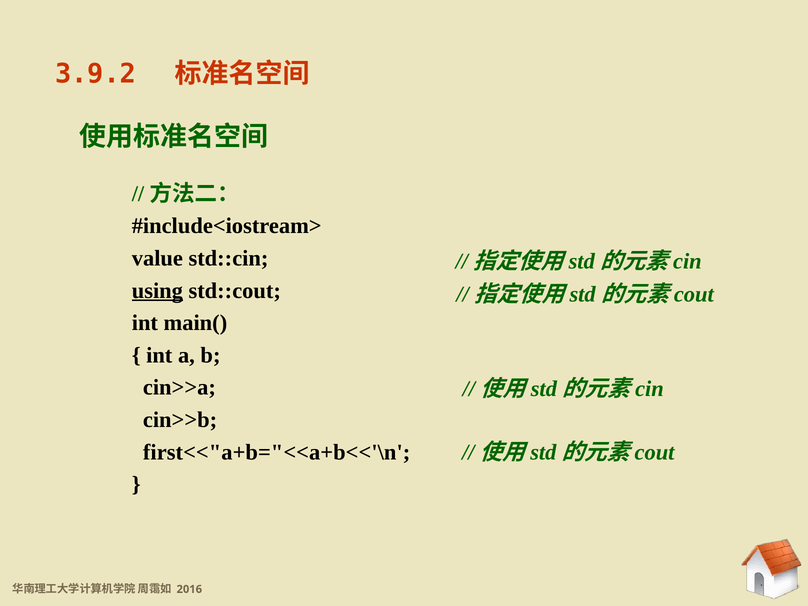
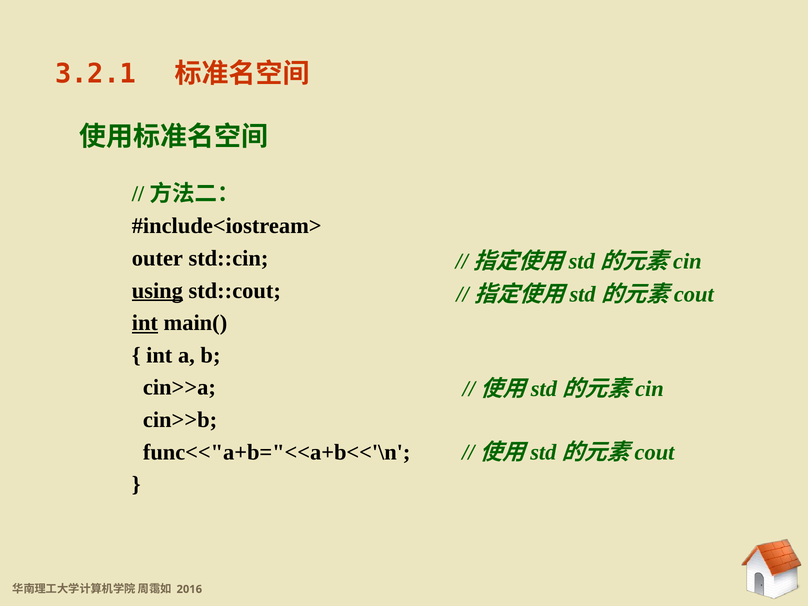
3.9.2: 3.9.2 -> 3.2.1 (96, 74)
value: value -> outer (157, 258)
int underline: none -> present (145, 323)
first<<"a+b="<<a+b<<'\n: first<<"a+b="<<a+b<<'\n -> func<<"a+b="<<a+b<<'\n (277, 452)
